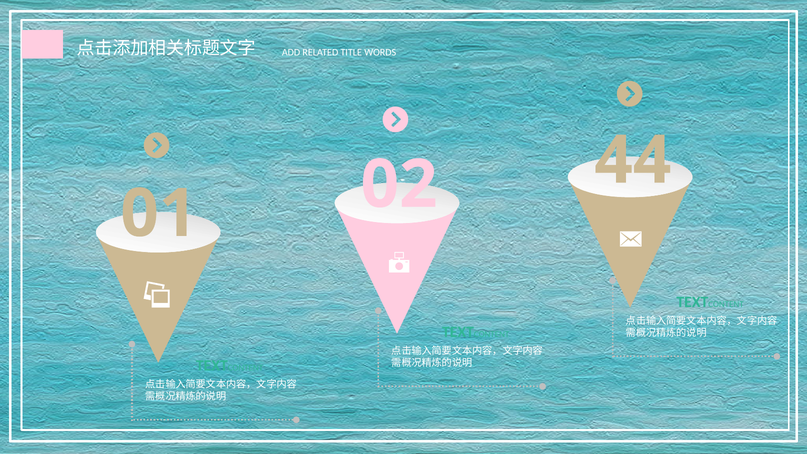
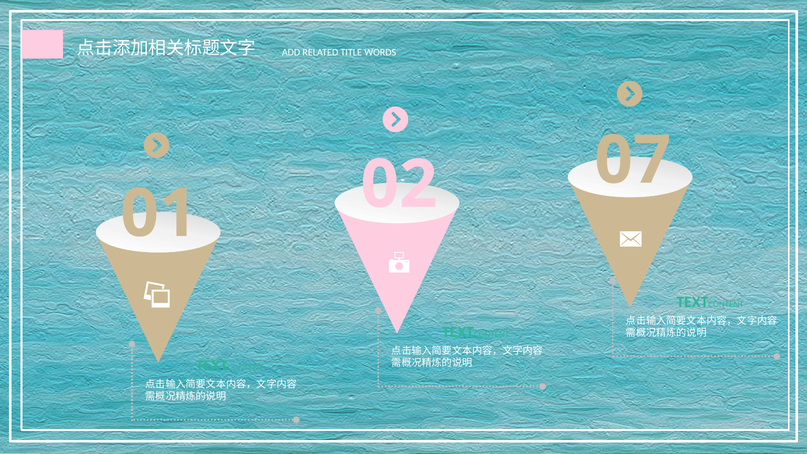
44: 44 -> 07 (633, 161)
